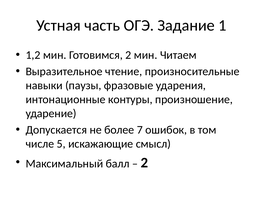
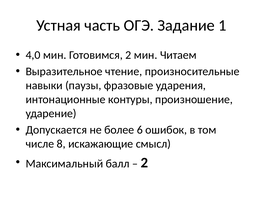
1,2: 1,2 -> 4,0 (33, 55)
7: 7 -> 6 (140, 130)
5: 5 -> 8 (61, 144)
